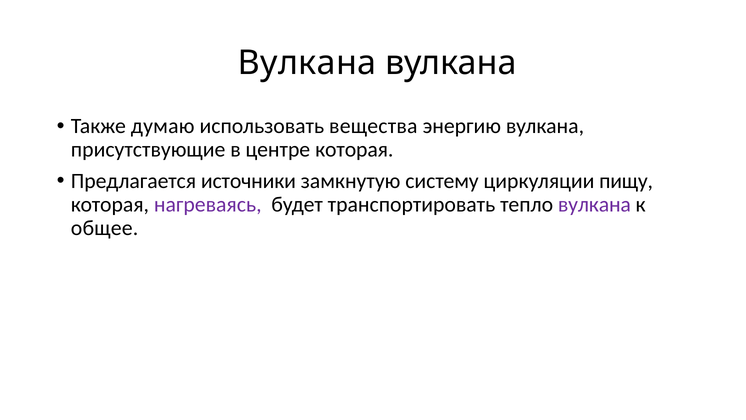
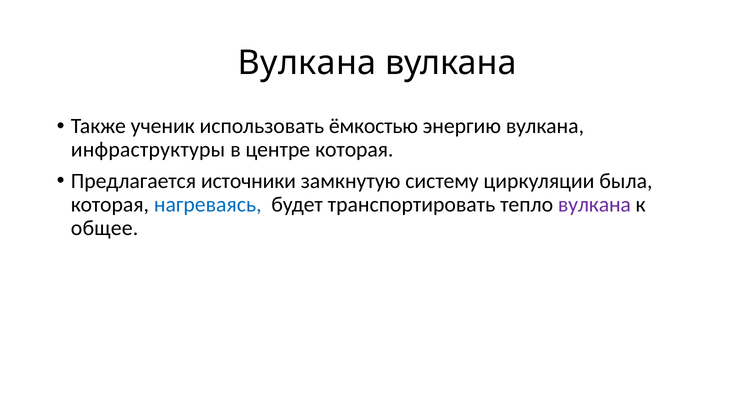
думаю: думаю -> ученик (163, 126)
вещества: вещества -> ёмкостью (374, 126)
присутствующие: присутствующие -> инфраструктуры (148, 150)
пищу: пищу -> была (626, 181)
нагреваясь colour: purple -> blue (208, 204)
